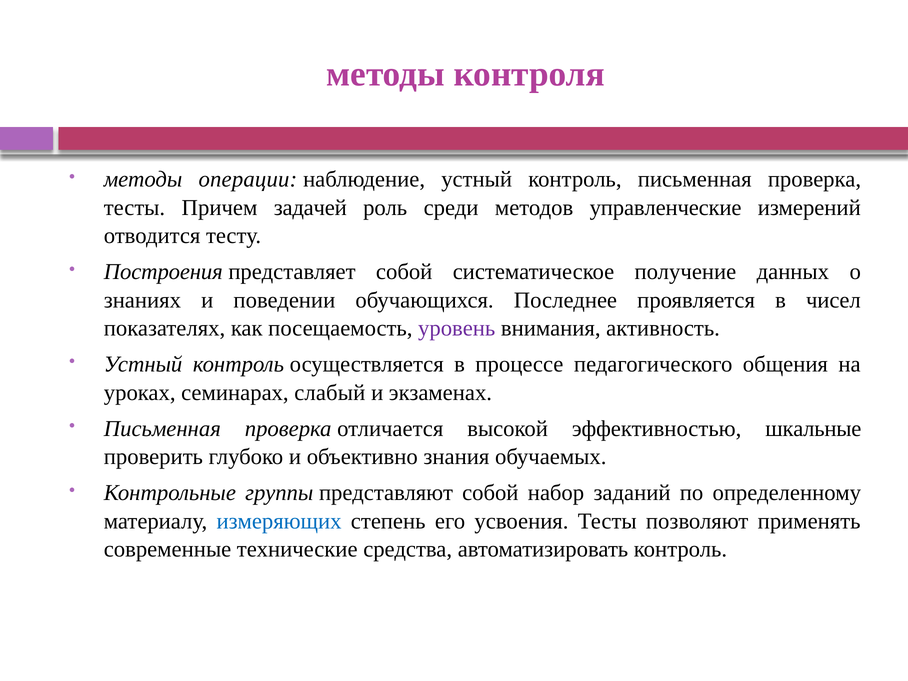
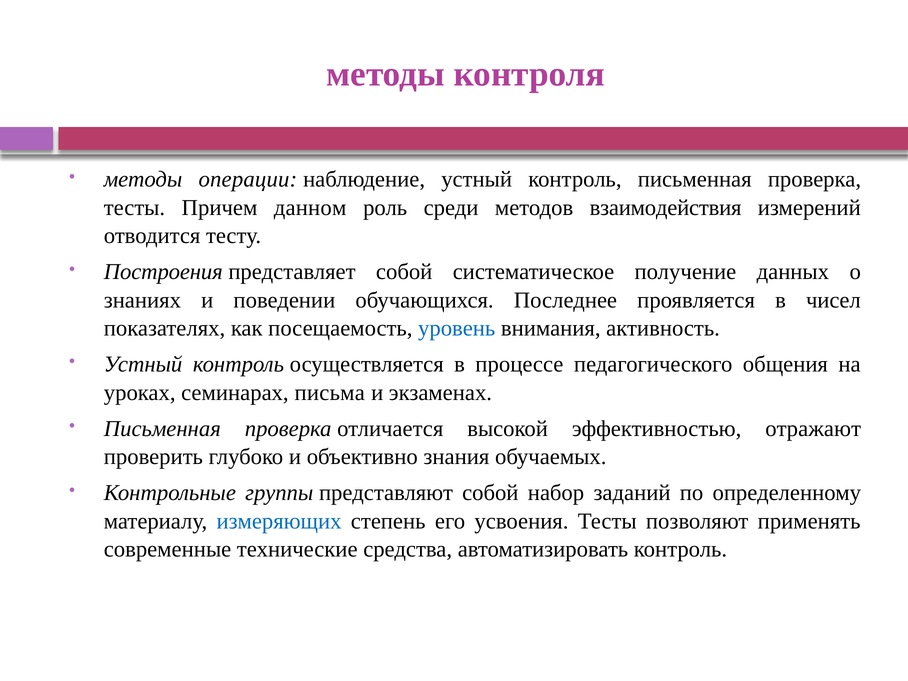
задачей: задачей -> данном (310, 208)
управленческие: управленческие -> взаимодействия (666, 208)
уровень colour: purple -> blue (457, 328)
слабый: слабый -> письма (330, 393)
шкальные: шкальные -> отражают (813, 429)
